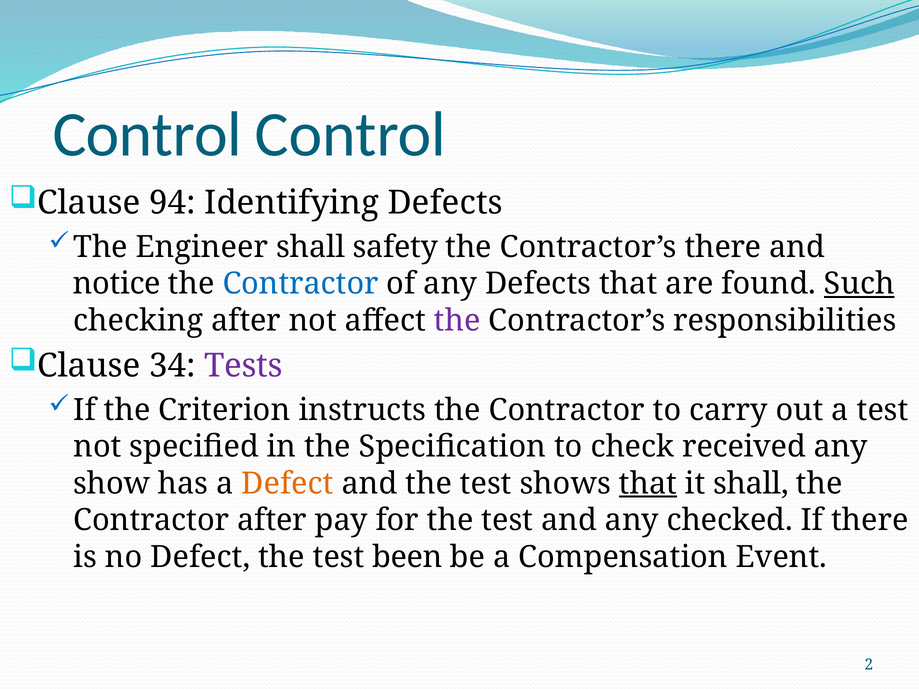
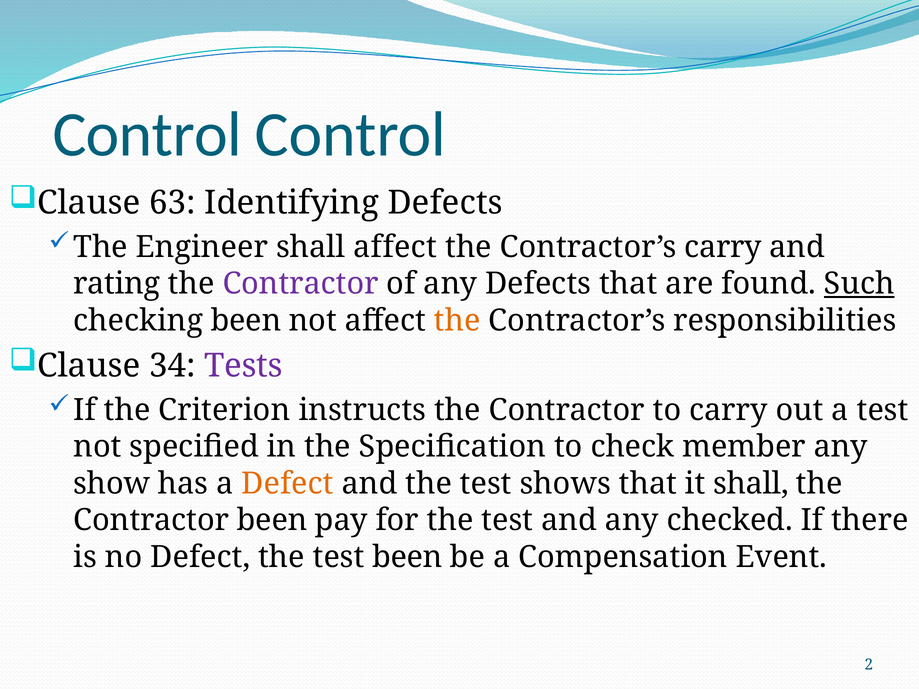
94: 94 -> 63 (172, 203)
shall safety: safety -> affect (395, 247)
Contractor’s there: there -> carry (723, 247)
notice: notice -> rating (117, 284)
Contractor colour: blue -> purple (301, 284)
checking after: after -> been (246, 321)
the colour: purple -> orange (457, 321)
received: received -> member (744, 447)
that underline: present -> none (648, 484)
Contractor after: after -> been (272, 520)
